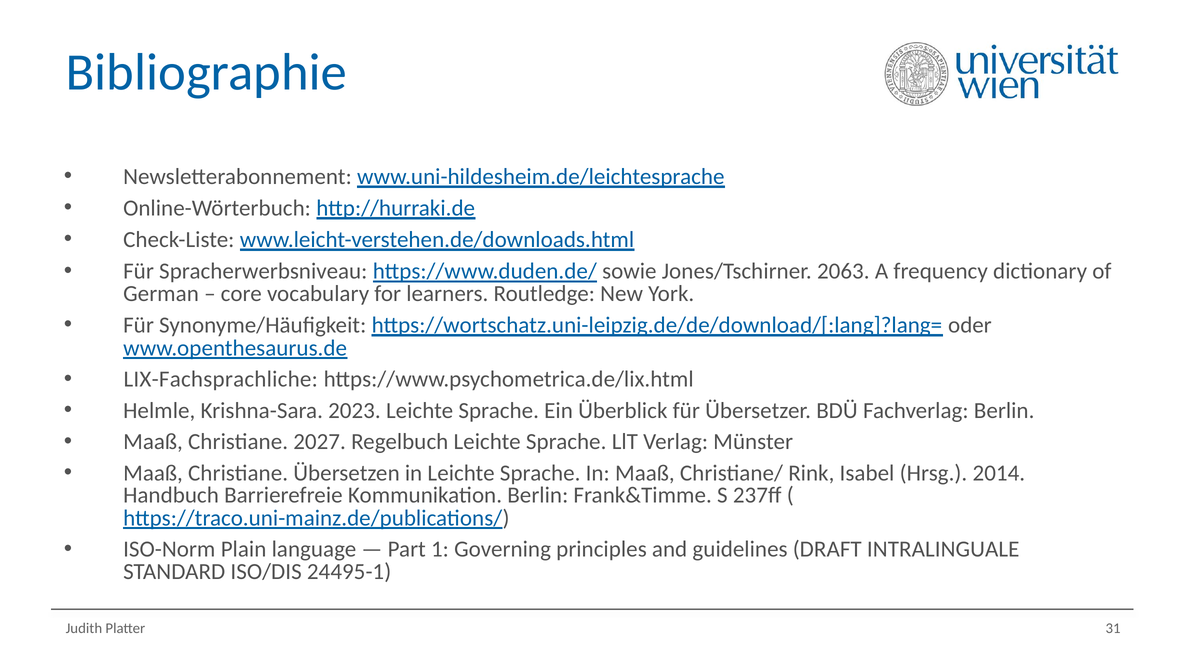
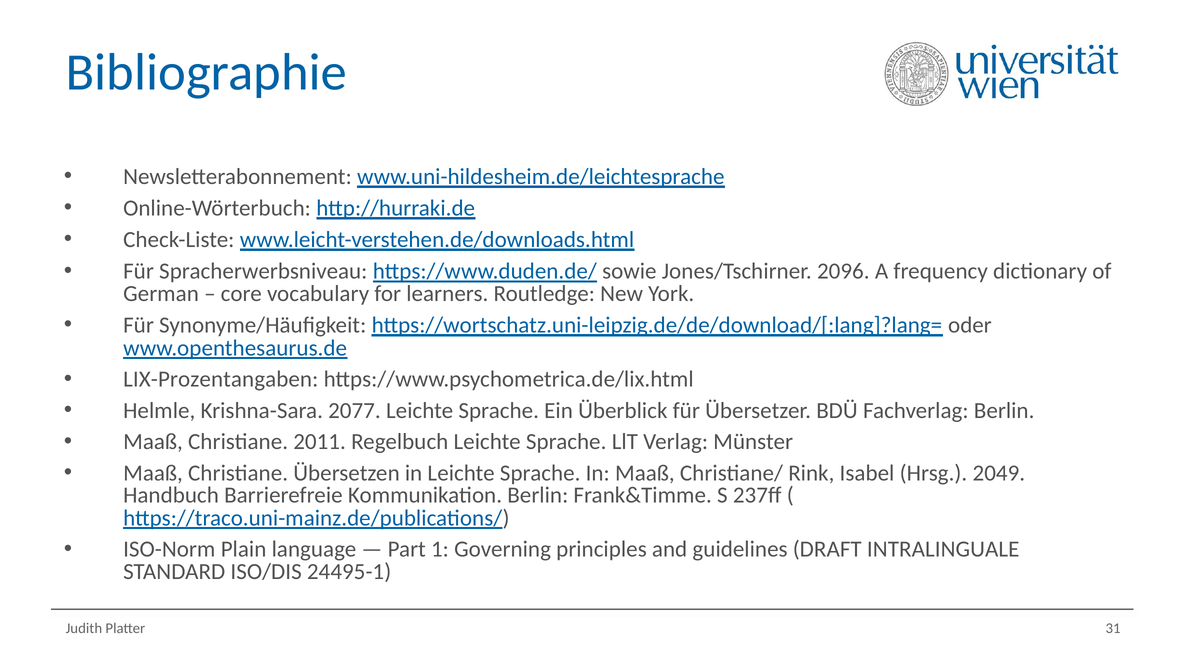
2063: 2063 -> 2096 (843, 272)
LIX-Fachsprachliche: LIX-Fachsprachliche -> LIX-Prozentangaben (221, 380)
2023: 2023 -> 2077 (354, 411)
2027: 2027 -> 2011 (320, 442)
2014: 2014 -> 2049 (999, 473)
